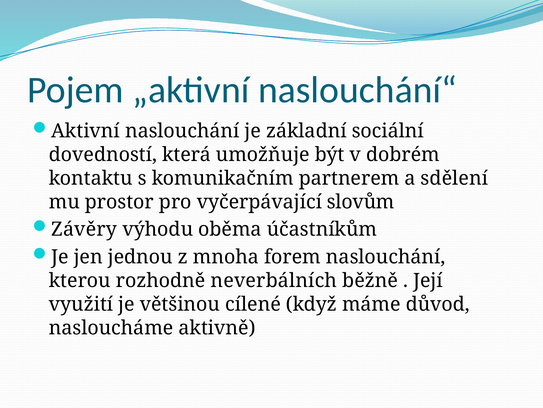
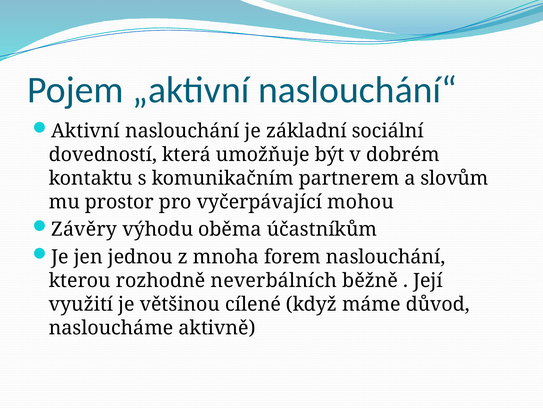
sdělení: sdělení -> slovům (455, 178)
slovům: slovům -> mohou (361, 202)
